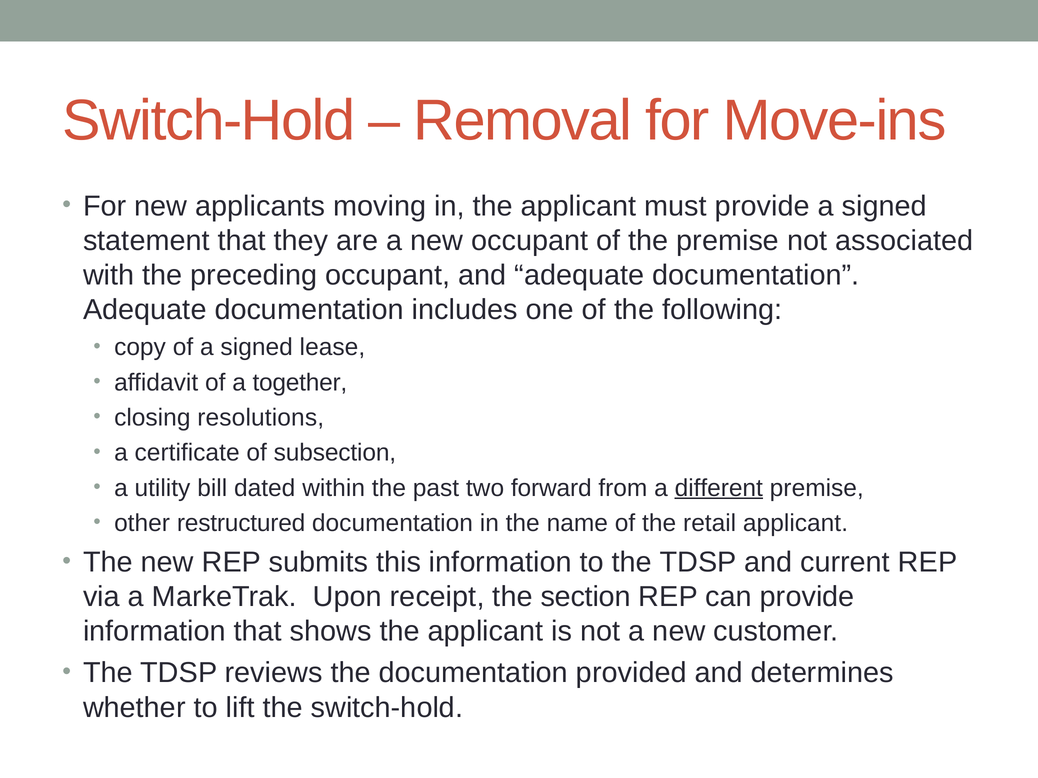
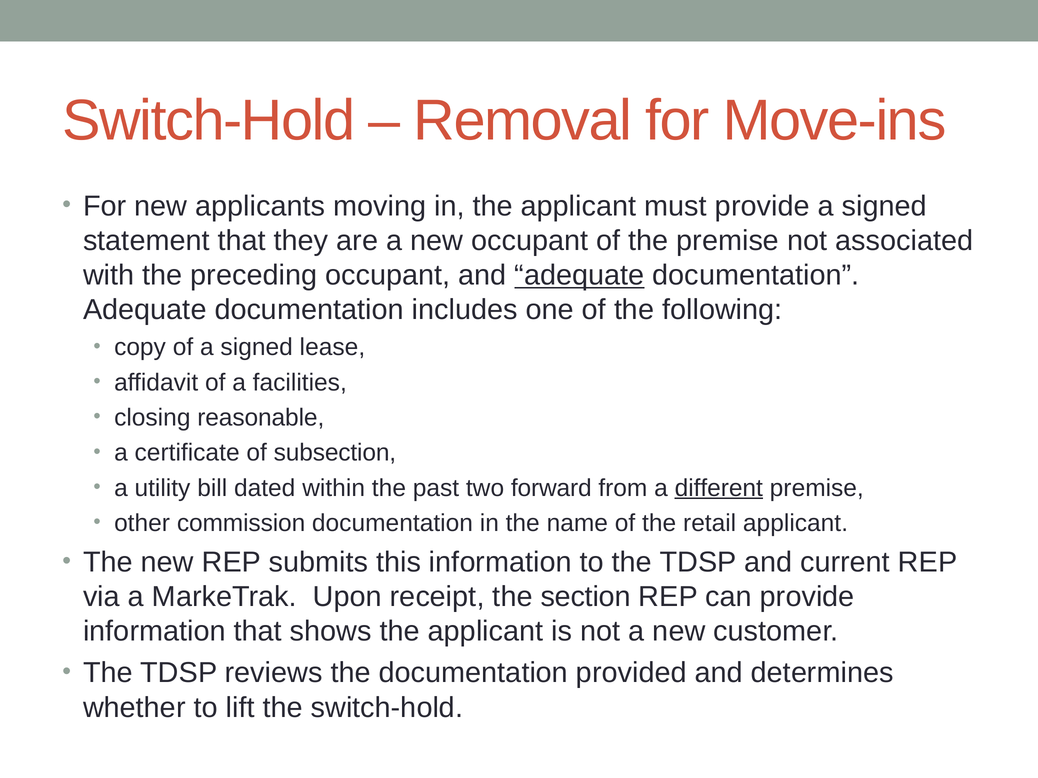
adequate underline: none -> present (579, 275)
together: together -> facilities (300, 383)
resolutions: resolutions -> reasonable (261, 418)
restructured: restructured -> commission (241, 523)
